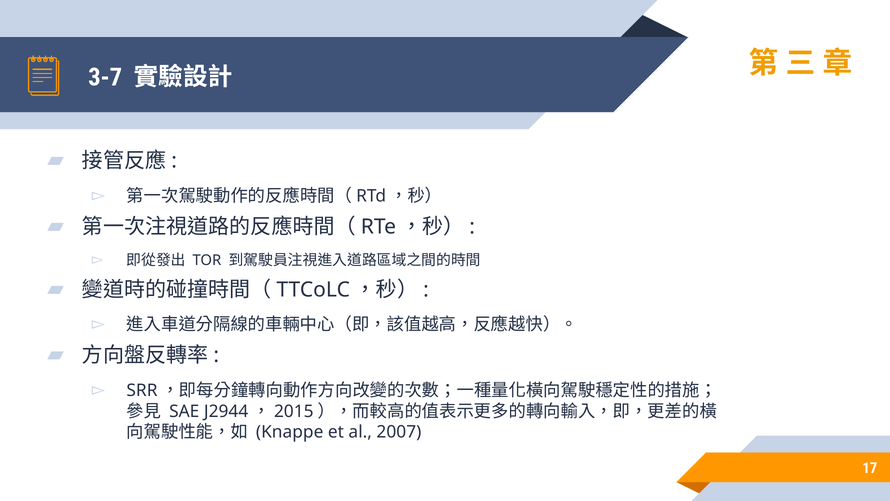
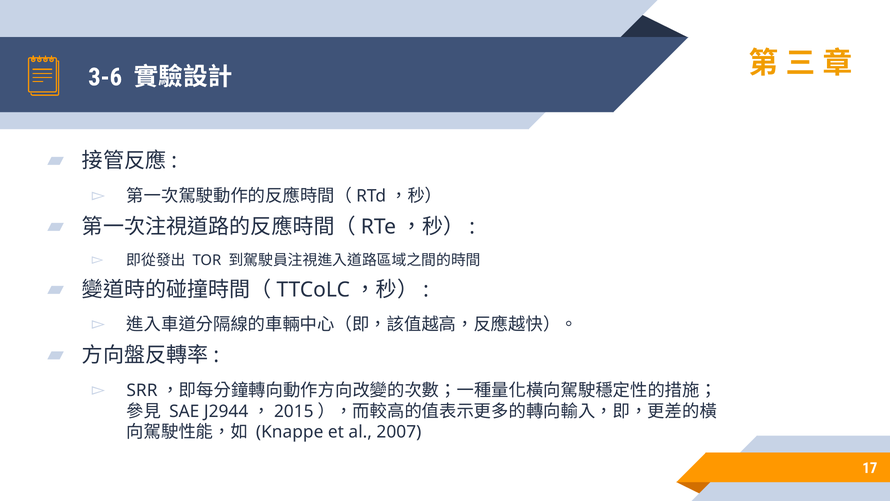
3-7: 3-7 -> 3-6 (105, 77)
